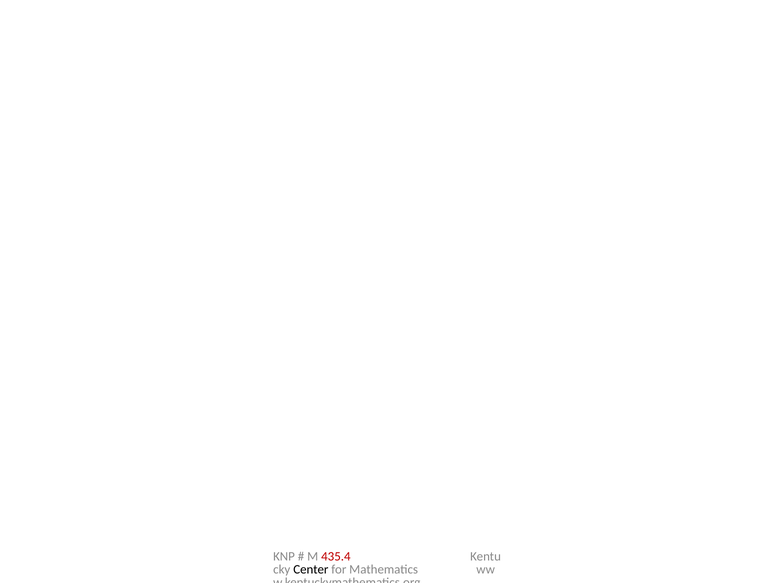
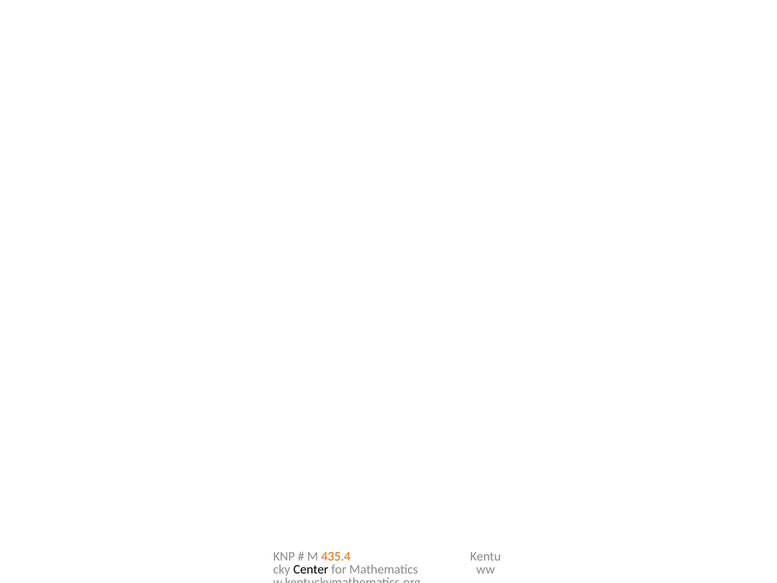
435.4 colour: red -> orange (336, 556)
